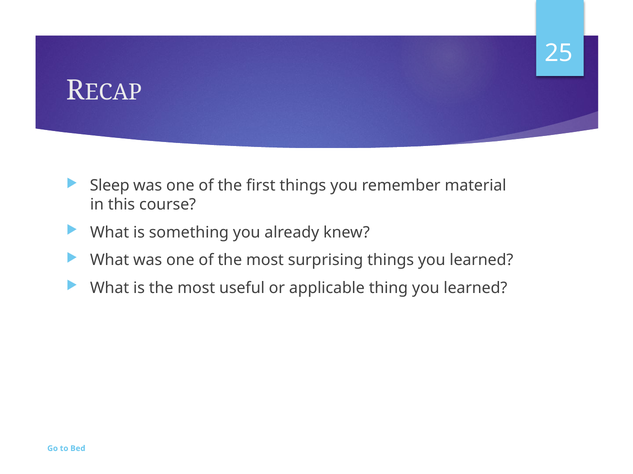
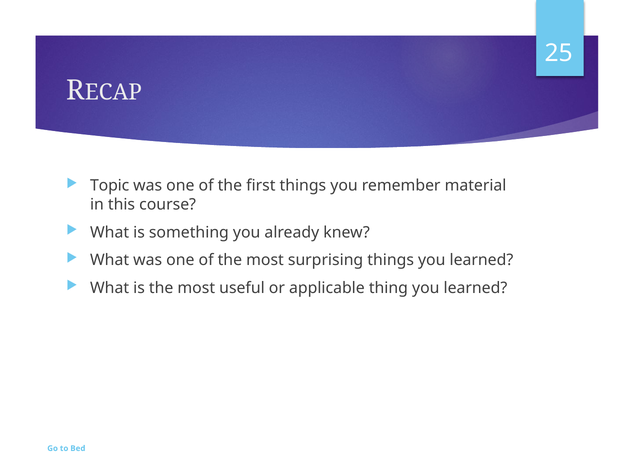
Sleep: Sleep -> Topic (110, 186)
